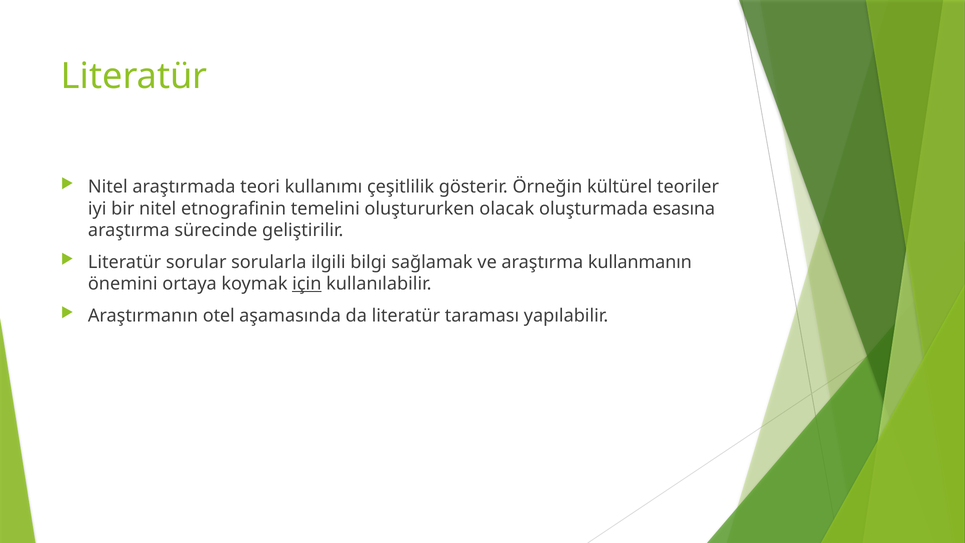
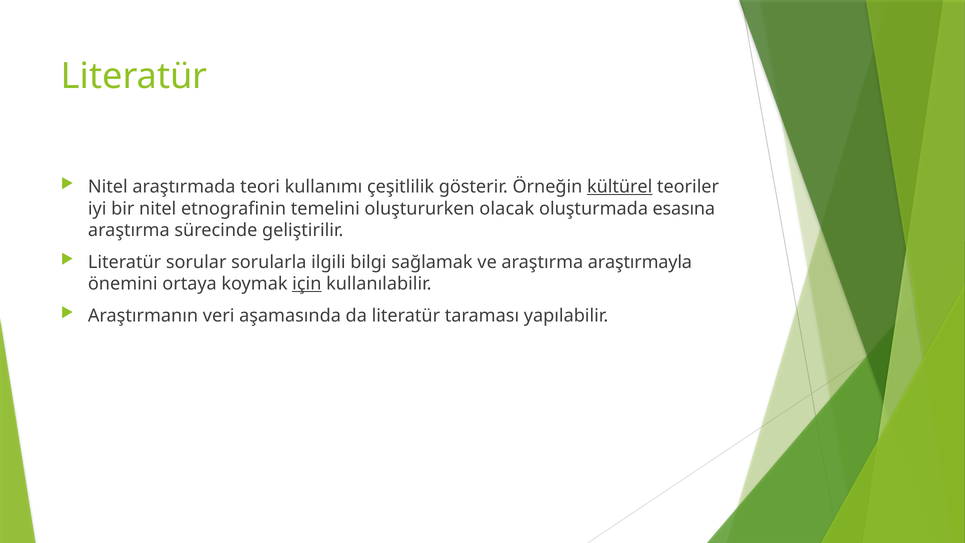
kültürel underline: none -> present (620, 187)
kullanmanın: kullanmanın -> araştırmayla (640, 262)
otel: otel -> veri (219, 315)
